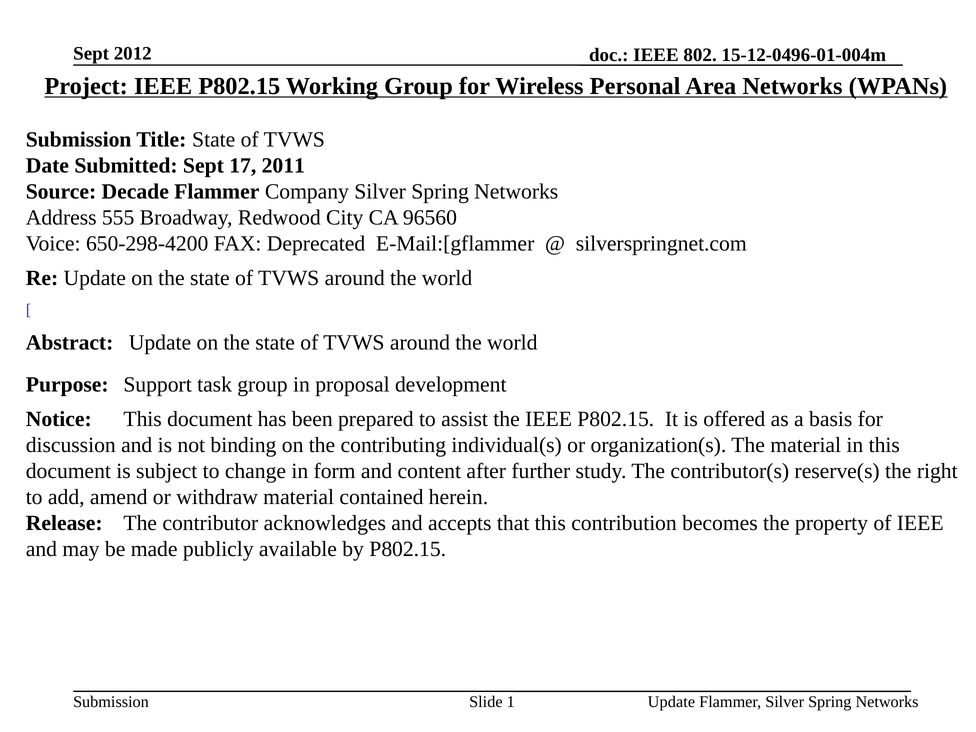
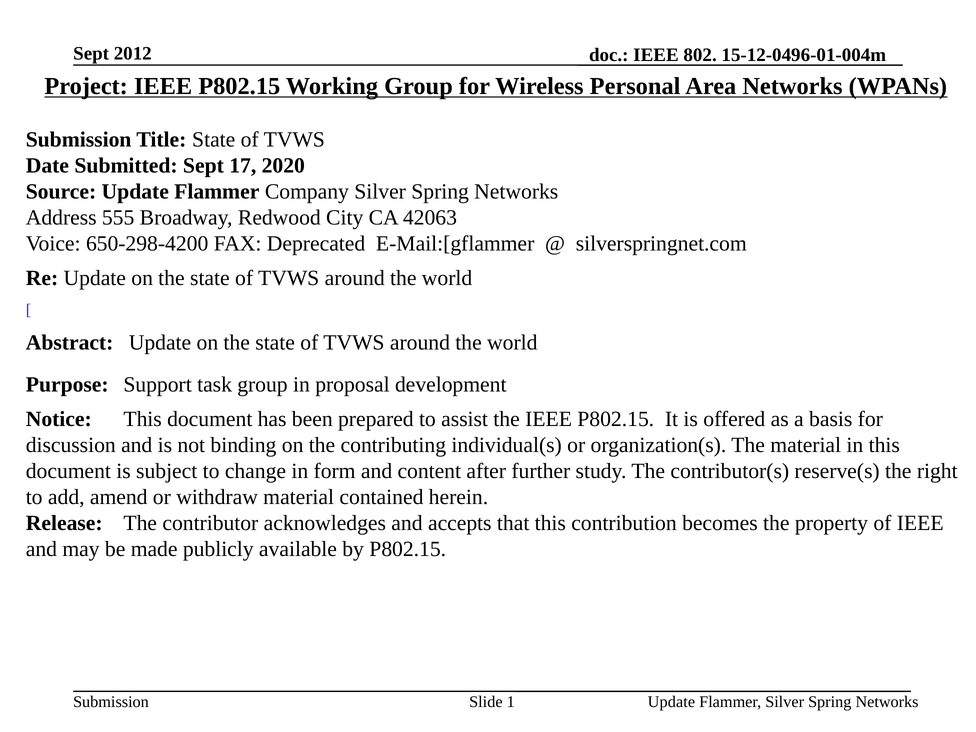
2011: 2011 -> 2020 (283, 166)
Source Decade: Decade -> Update (135, 192)
96560: 96560 -> 42063 (430, 218)
